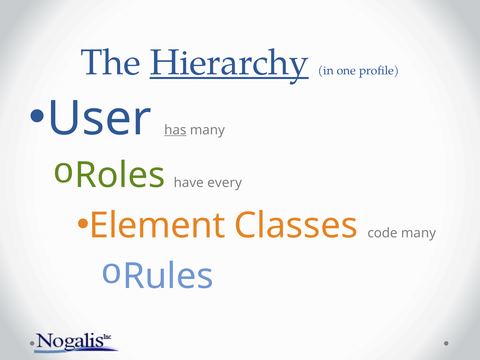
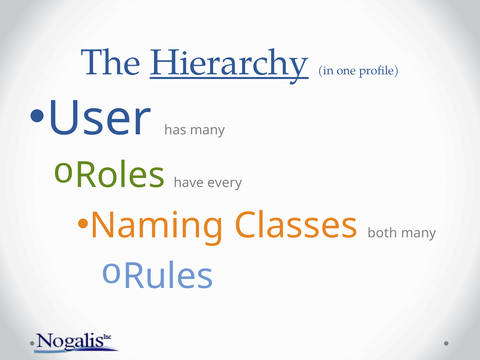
has underline: present -> none (175, 130)
Element: Element -> Naming (157, 226)
code: code -> both (382, 233)
